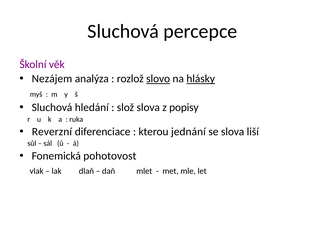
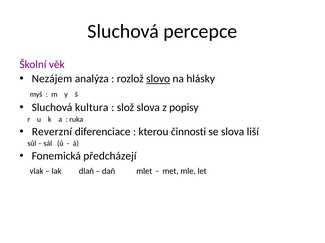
hlásky underline: present -> none (201, 79)
hledání: hledání -> kultura (92, 108)
jednání: jednání -> činnosti (189, 132)
pohotovost: pohotovost -> předcházejí (110, 156)
